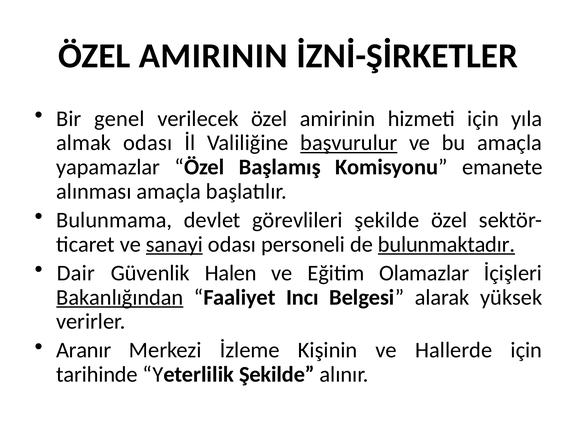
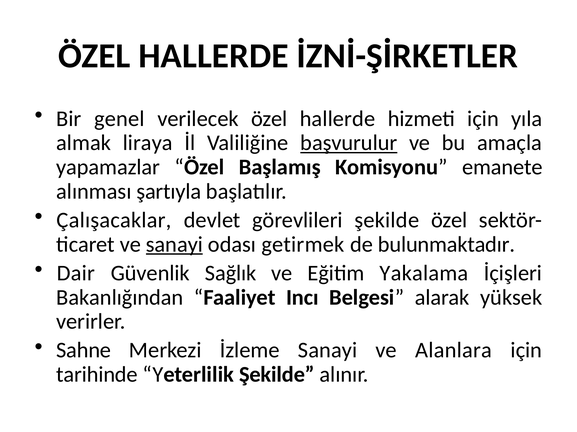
AMIRININ: AMIRININ -> HALLERDE (213, 56)
verilecek özel amirinin: amirinin -> hallerde (337, 119)
almak odası: odası -> liraya (148, 143)
alınması amaçla: amaçla -> şartıyla (169, 192)
Bulunmama: Bulunmama -> Çalışacaklar (114, 220)
personeli: personeli -> getirmek (303, 245)
bulunmaktadır underline: present -> none (447, 245)
Halen: Halen -> Sağlık (231, 274)
Olamazlar: Olamazlar -> Yakalama (424, 274)
Bakanlığından underline: present -> none (120, 298)
Aranır: Aranır -> Sahne (84, 351)
İzleme Kişinin: Kişinin -> Sanayi (328, 351)
Hallerde: Hallerde -> Alanlara (454, 351)
